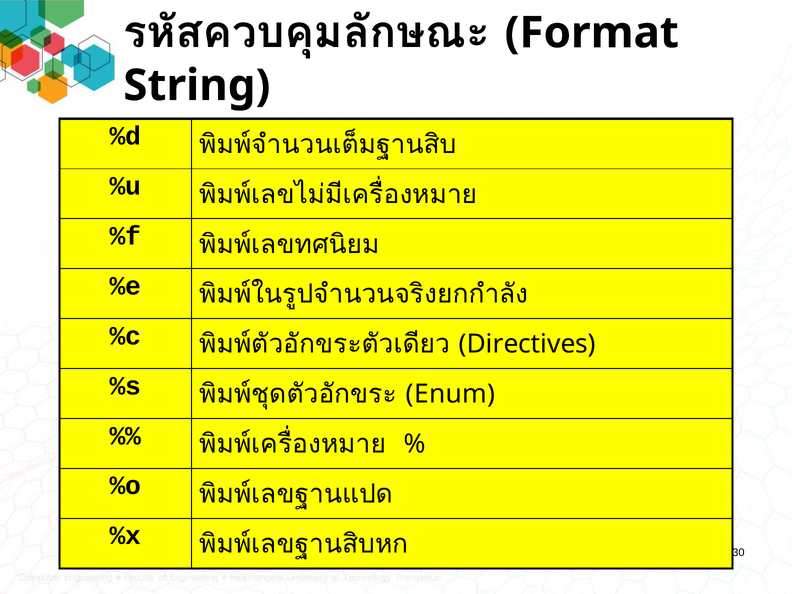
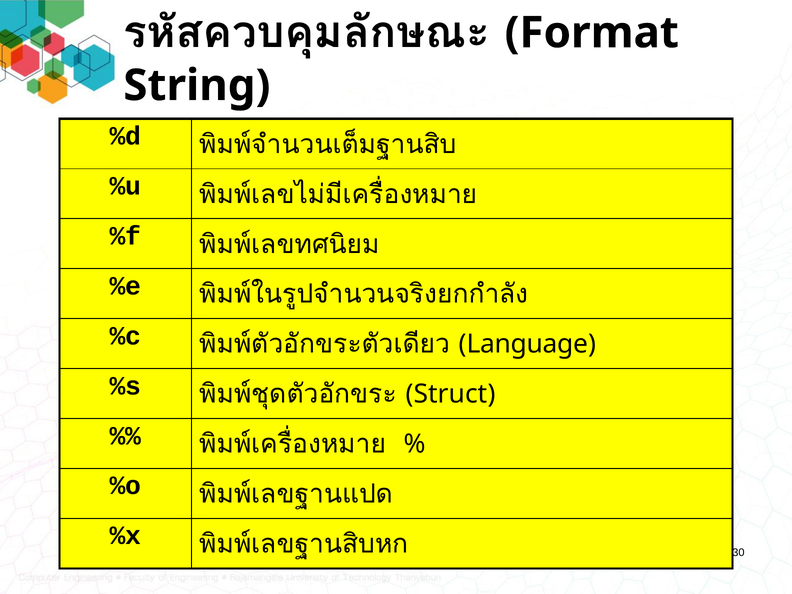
Directives: Directives -> Language (527, 344)
Enum: Enum -> Struct (451, 394)
